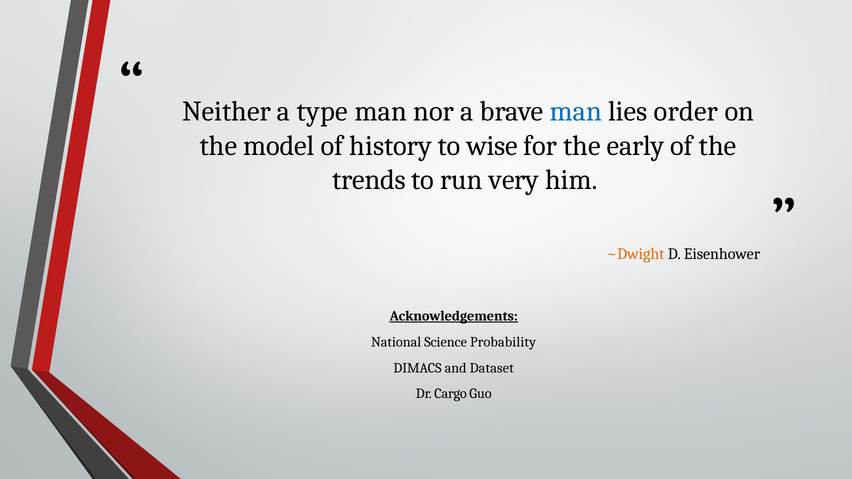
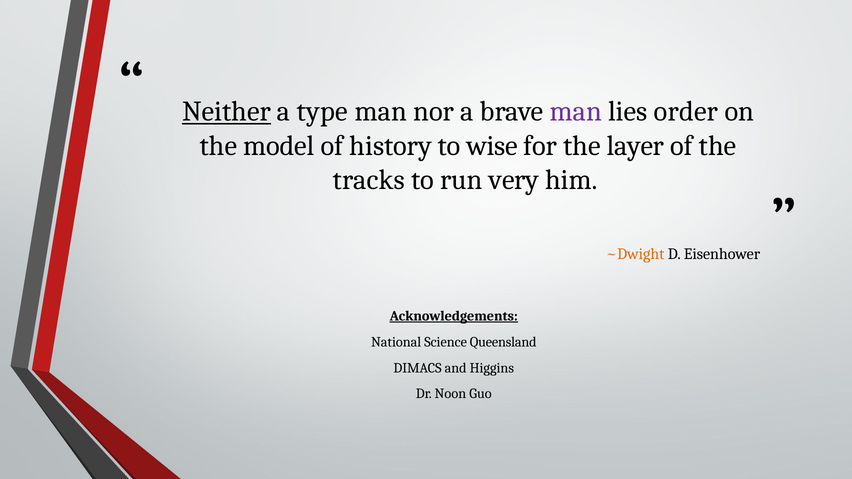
Neither underline: none -> present (226, 112)
man colour: blue -> purple (576, 112)
early: early -> layer (636, 146)
trends: trends -> tracks (369, 180)
Probability: Probability -> Queensland (503, 342)
Dataset: Dataset -> Higgins (492, 368)
Cargo: Cargo -> Noon (450, 394)
